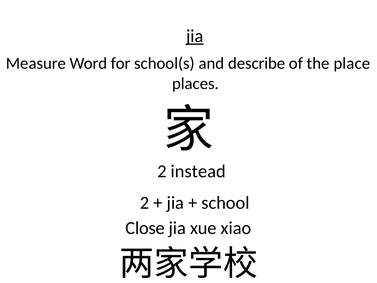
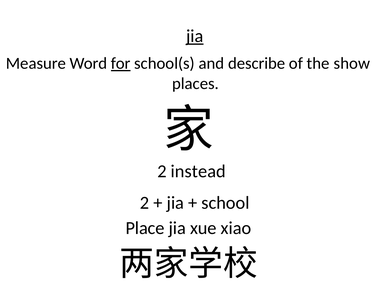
for underline: none -> present (121, 63)
place: place -> show (352, 63)
Close: Close -> Place (145, 228)
